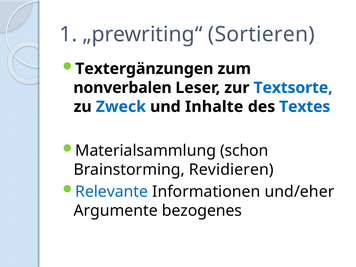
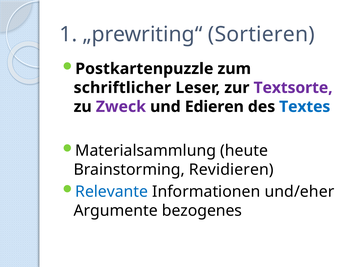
Textergänzungen: Textergänzungen -> Postkartenpuzzle (144, 69)
nonverbalen: nonverbalen -> schriftlicher (122, 88)
Textsorte colour: blue -> purple (293, 88)
Zweck colour: blue -> purple (121, 107)
Inhalte: Inhalte -> Edieren (214, 107)
schon: schon -> heute (244, 151)
